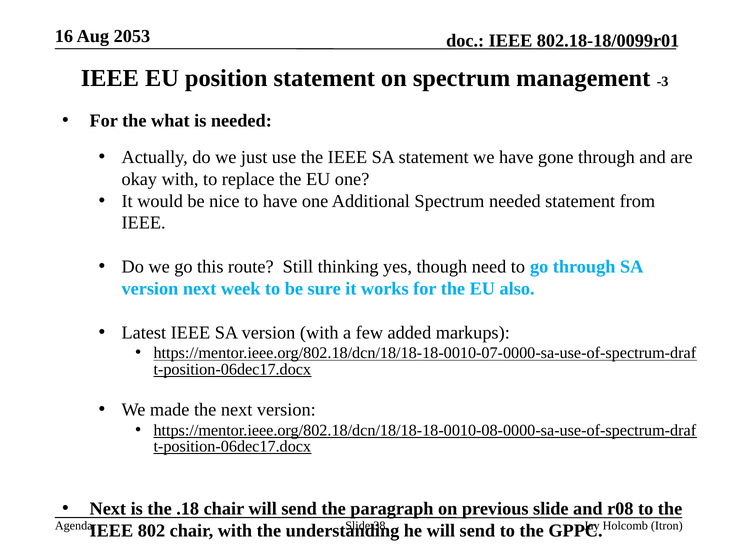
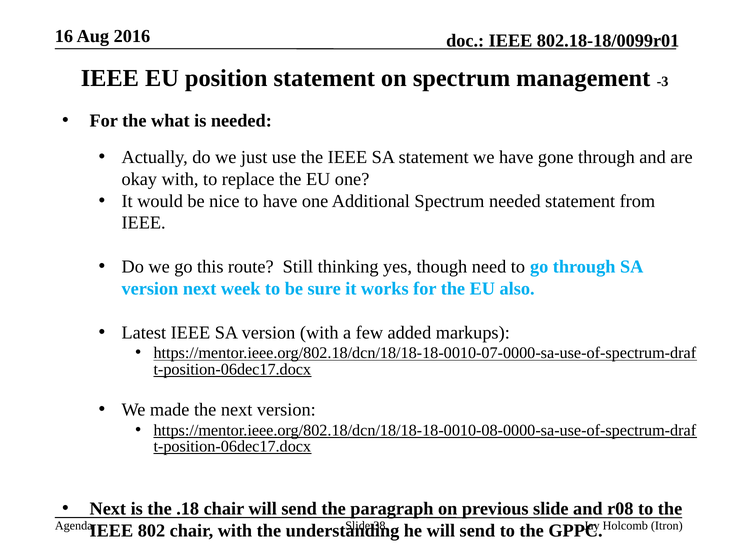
2053: 2053 -> 2016 (132, 36)
